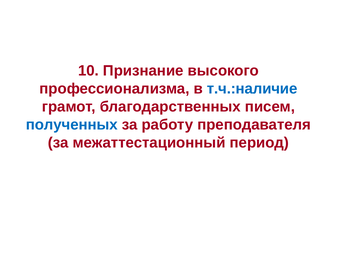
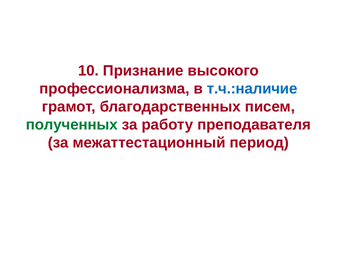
полученных colour: blue -> green (72, 125)
